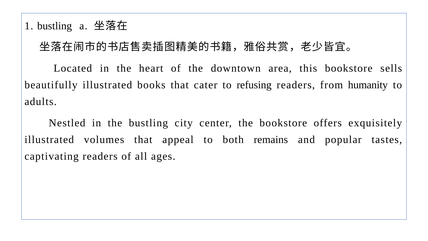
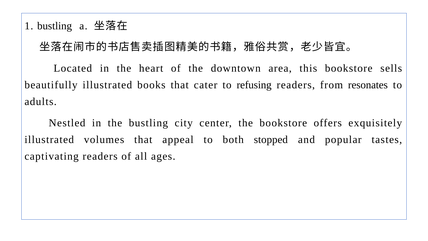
humanity: humanity -> resonates (368, 85)
remains: remains -> stopped (271, 139)
